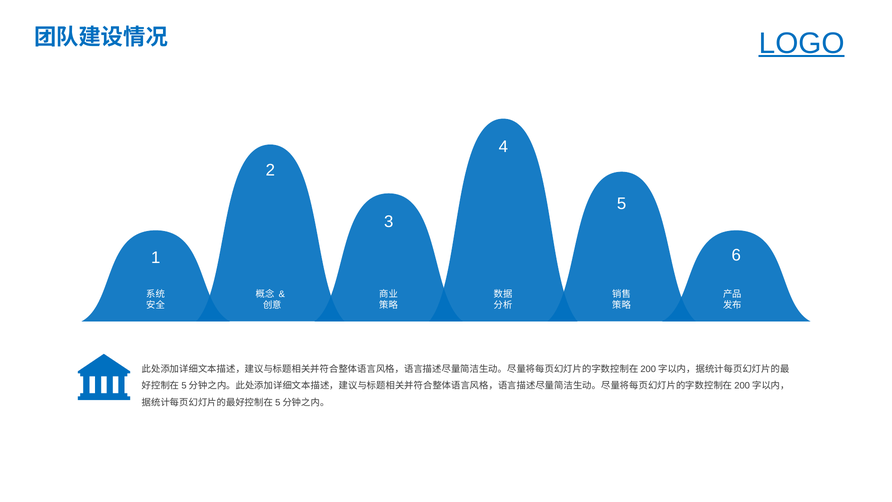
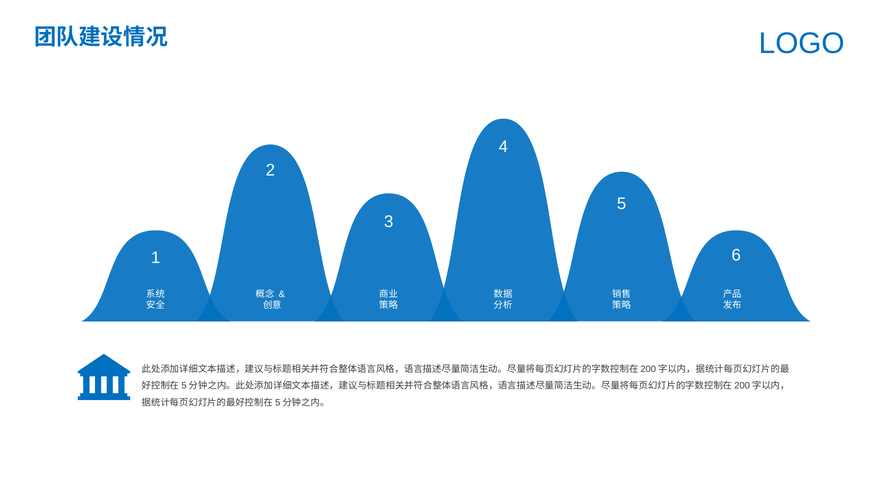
LOGO underline: present -> none (802, 43)
